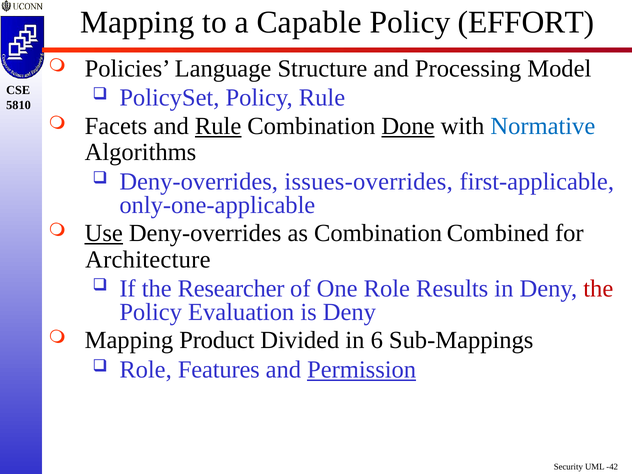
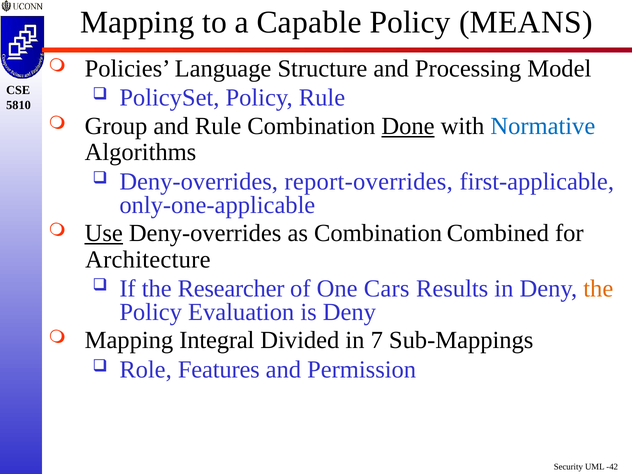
EFFORT: EFFORT -> MEANS (526, 22)
Facets: Facets -> Group (116, 126)
Rule underline: present -> none (218, 126)
issues-overrides: issues-overrides -> report-overrides (369, 181)
One Role: Role -> Cars (387, 289)
the colour: red -> orange (598, 289)
Product: Product -> Integral (217, 340)
6: 6 -> 7 (377, 340)
Permission underline: present -> none (362, 369)
